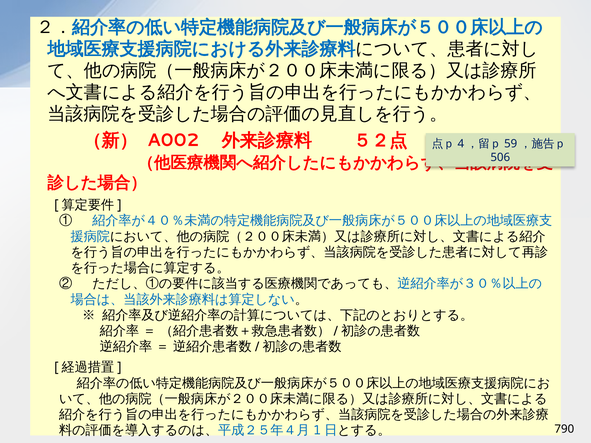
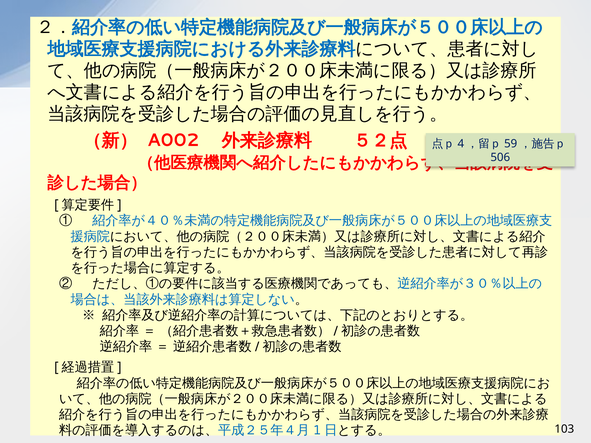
790: 790 -> 103 (564, 429)
